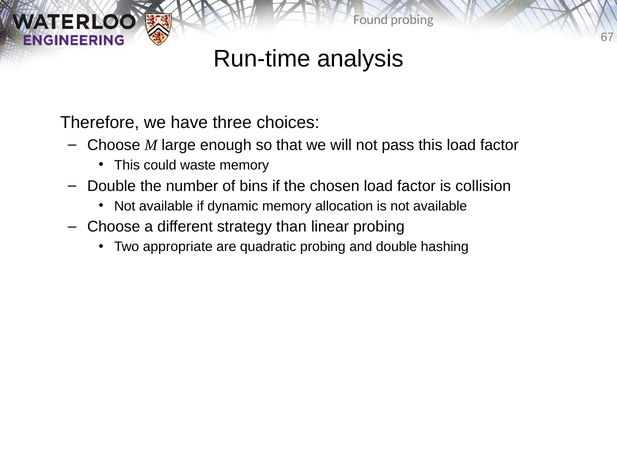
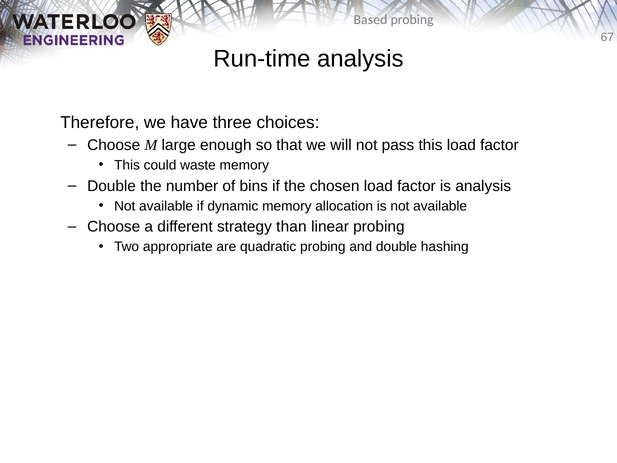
Found: Found -> Based (370, 20)
is collision: collision -> analysis (483, 186)
